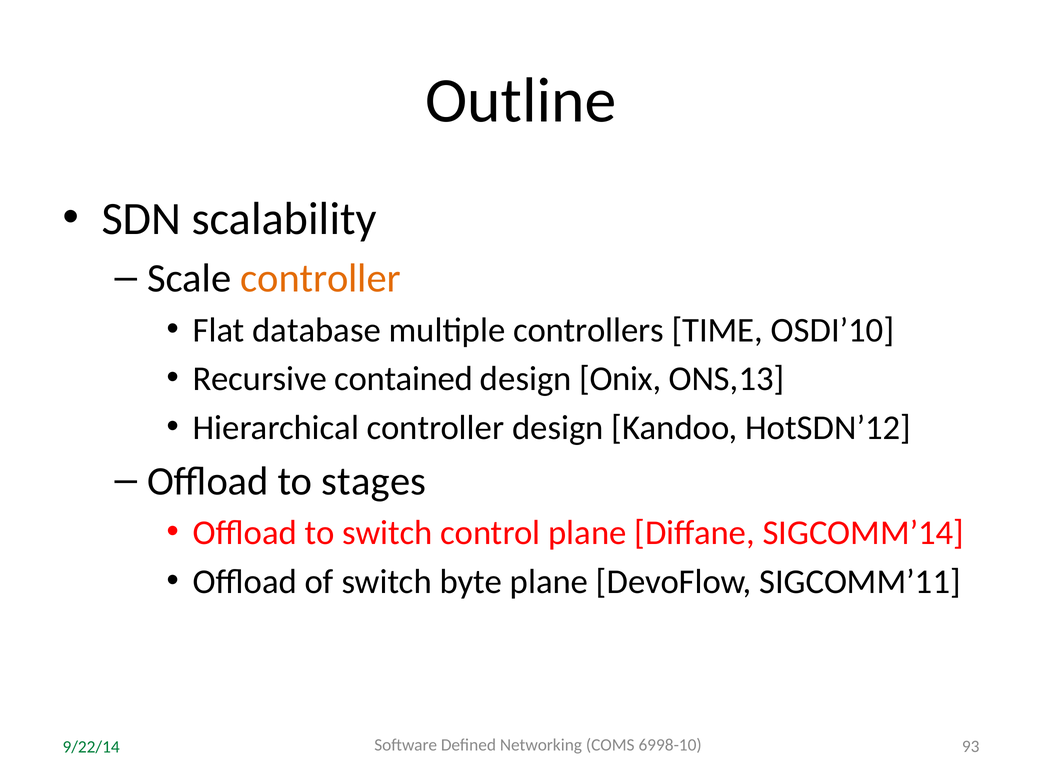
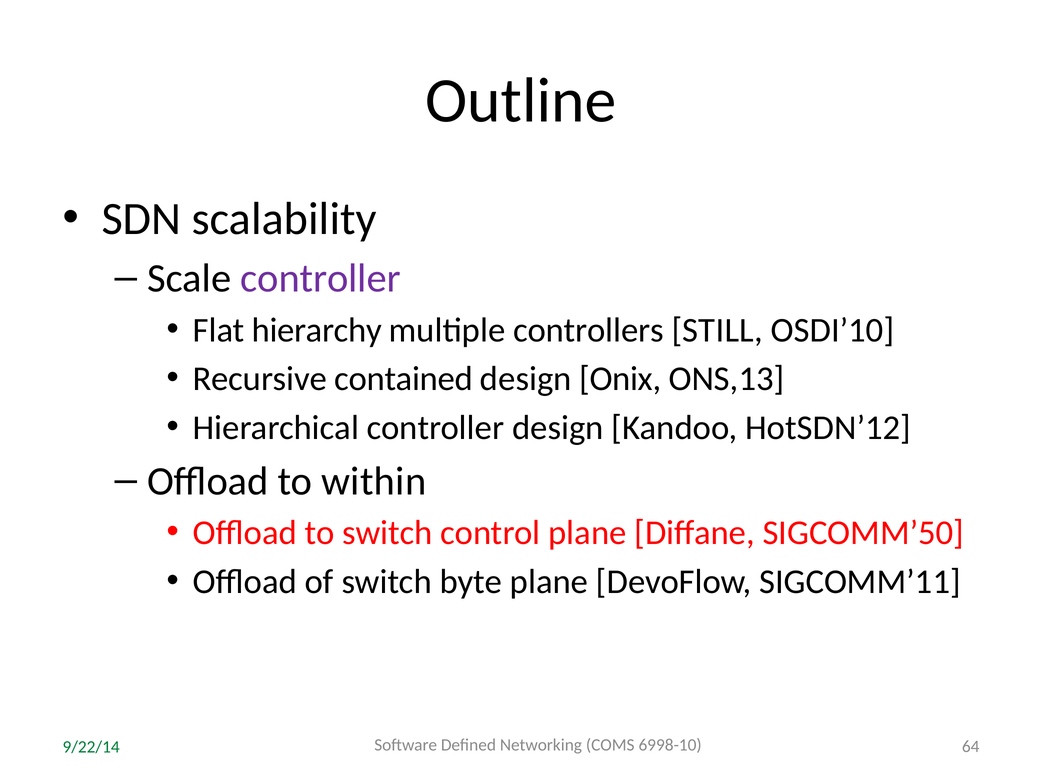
controller colour: orange -> purple (321, 278)
database: database -> hierarchy (317, 330)
TIME: TIME -> STILL (717, 330)
stages: stages -> within (374, 481)
SIGCOMM’14: SIGCOMM’14 -> SIGCOMM’50 (863, 533)
93: 93 -> 64 (971, 746)
